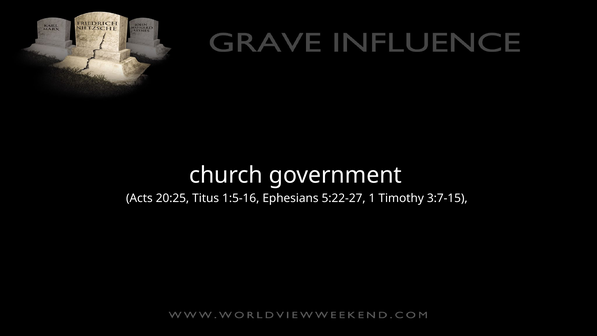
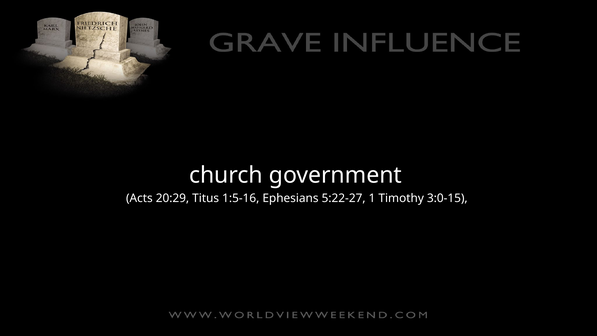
20:25: 20:25 -> 20:29 (172, 198)
3:7-15: 3:7-15 -> 3:0-15 (447, 198)
